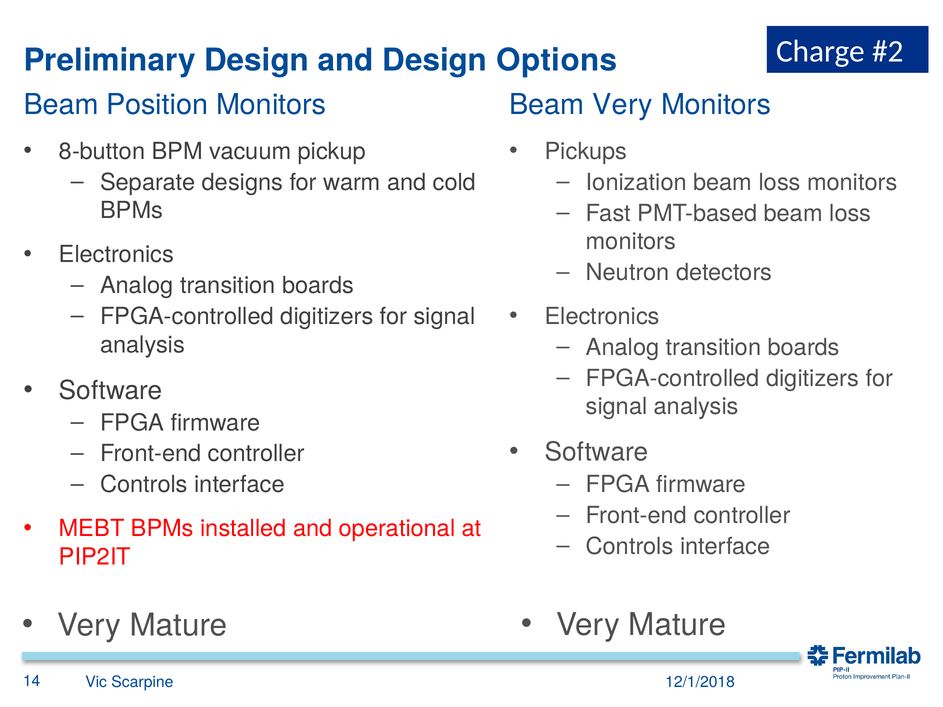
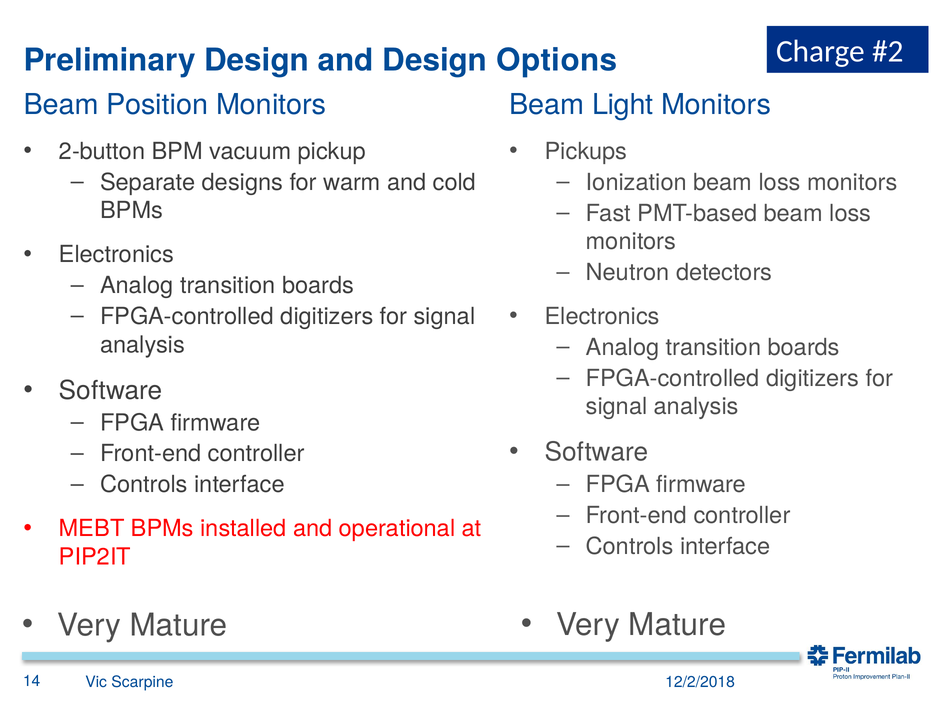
Beam Very: Very -> Light (623, 105)
8-button: 8-button -> 2-button (102, 152)
12/1/2018: 12/1/2018 -> 12/2/2018 (700, 682)
